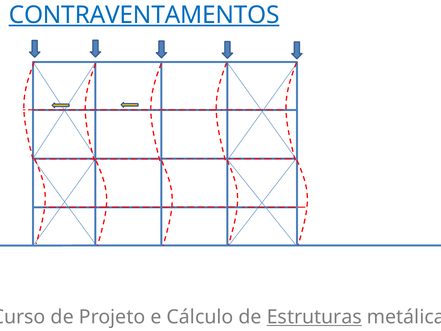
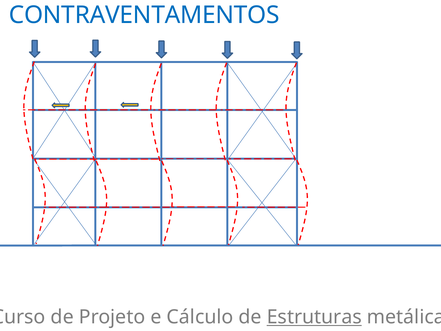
CONTRAVENTAMENTOS underline: present -> none (144, 15)
